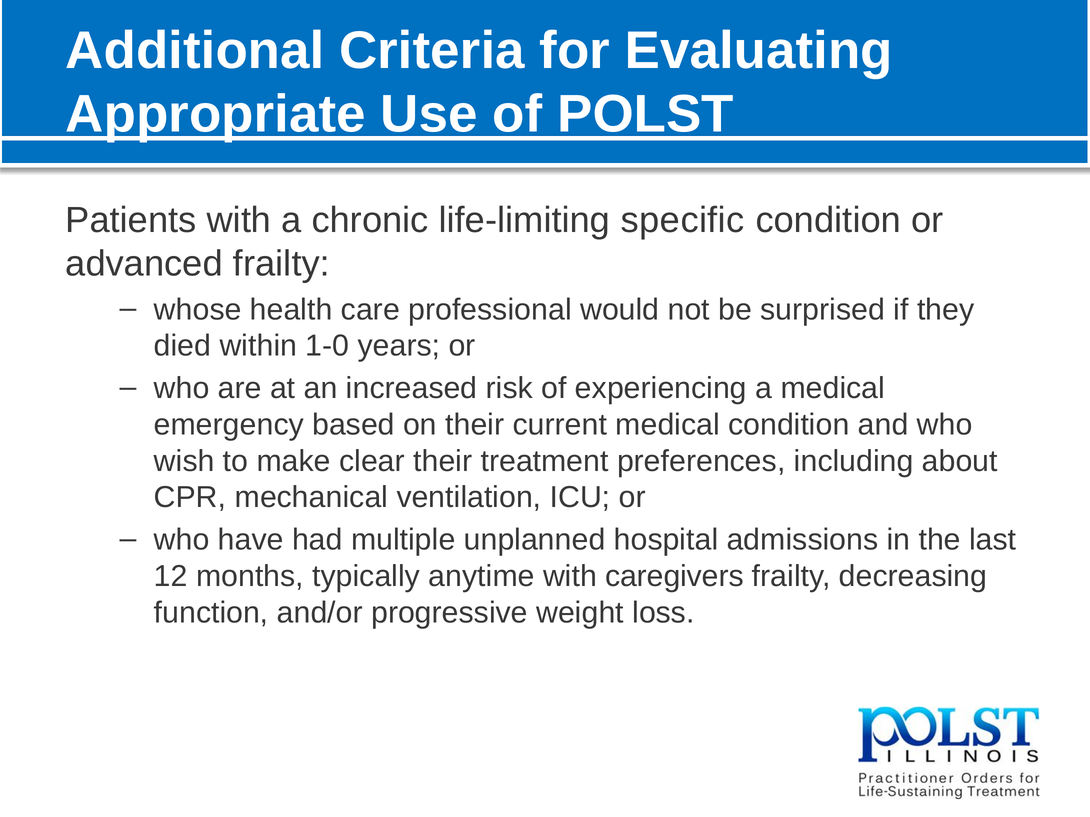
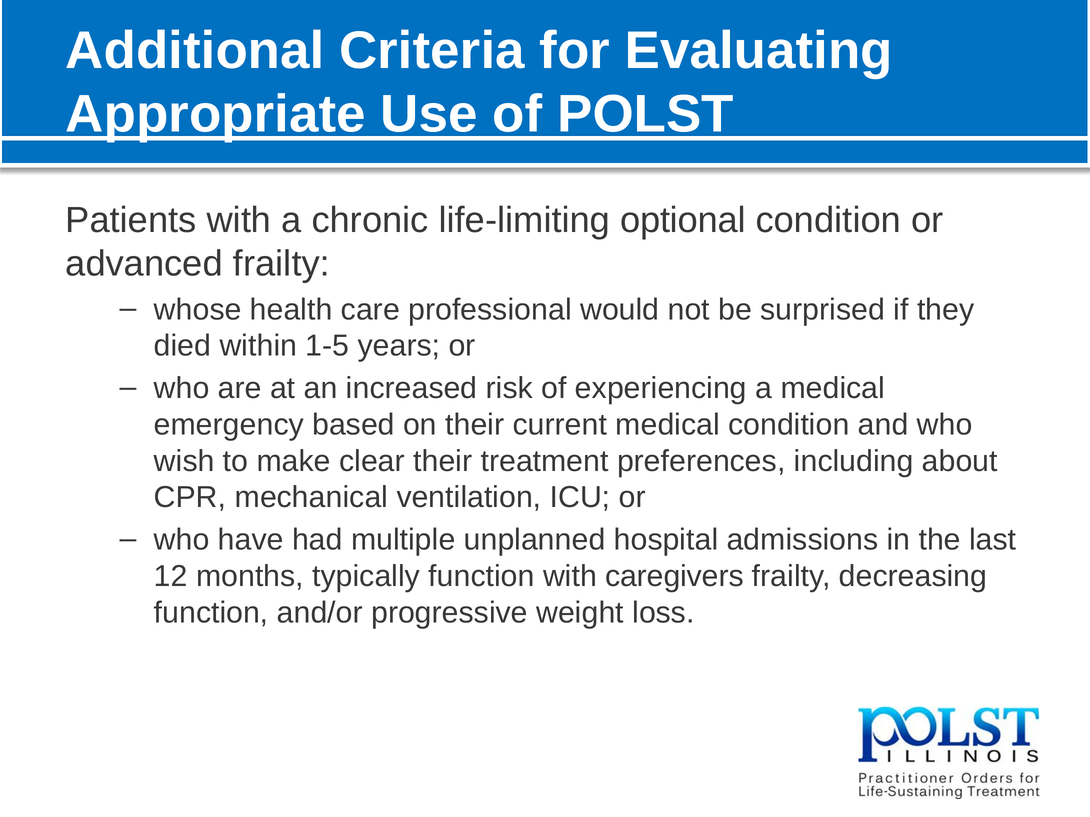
specific: specific -> optional (683, 221)
1-0: 1-0 -> 1-5 (327, 346)
typically anytime: anytime -> function (482, 577)
